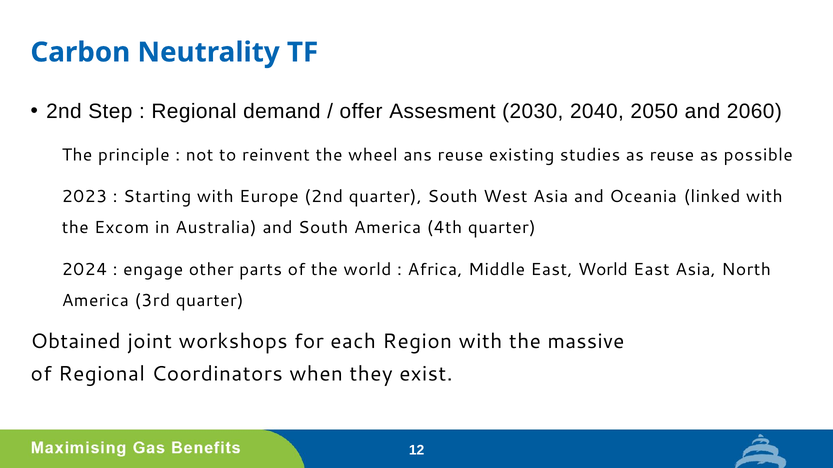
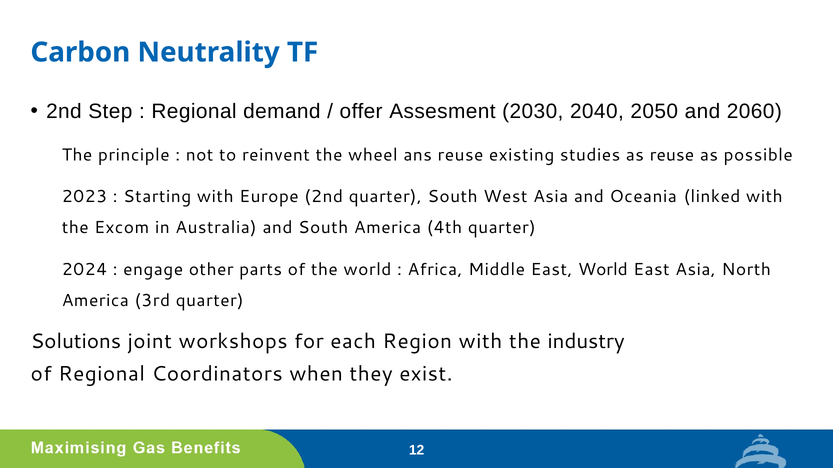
Obtained: Obtained -> Solutions (76, 342)
massive: massive -> industry (586, 342)
